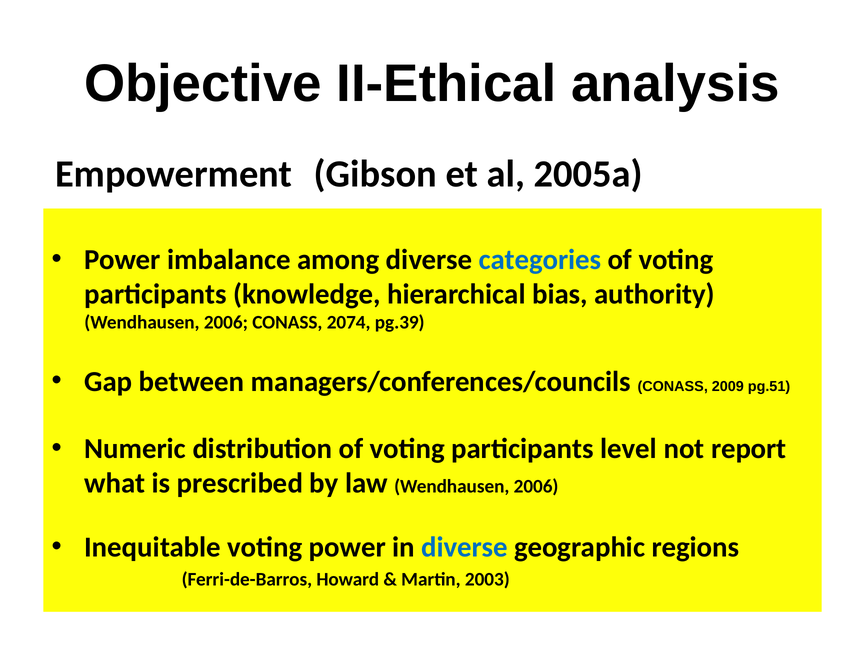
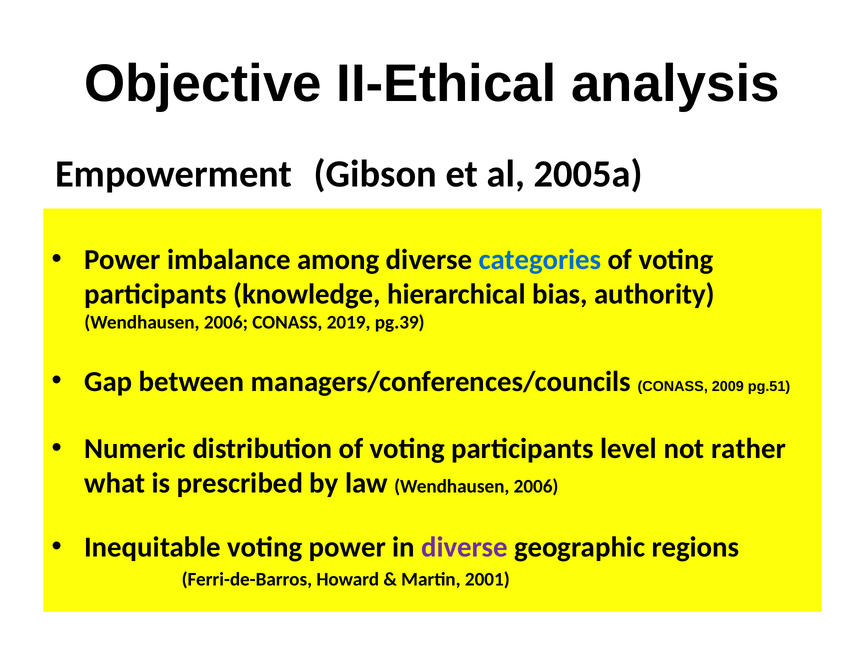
2074: 2074 -> 2019 (349, 322)
report: report -> rather (749, 449)
diverse colour: blue -> purple (465, 547)
2003: 2003 -> 2001 (487, 579)
